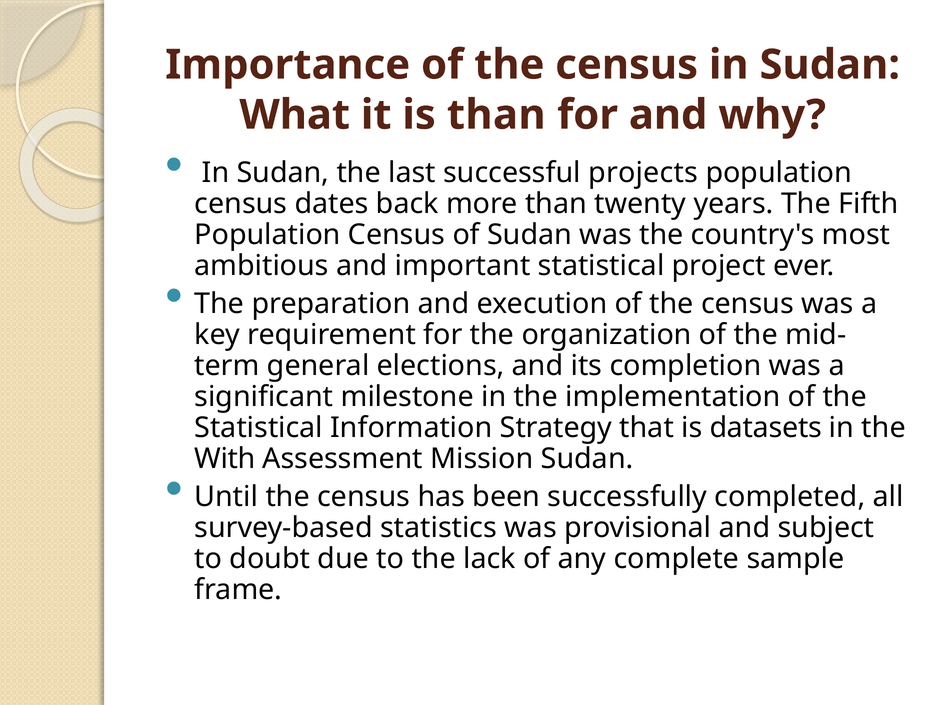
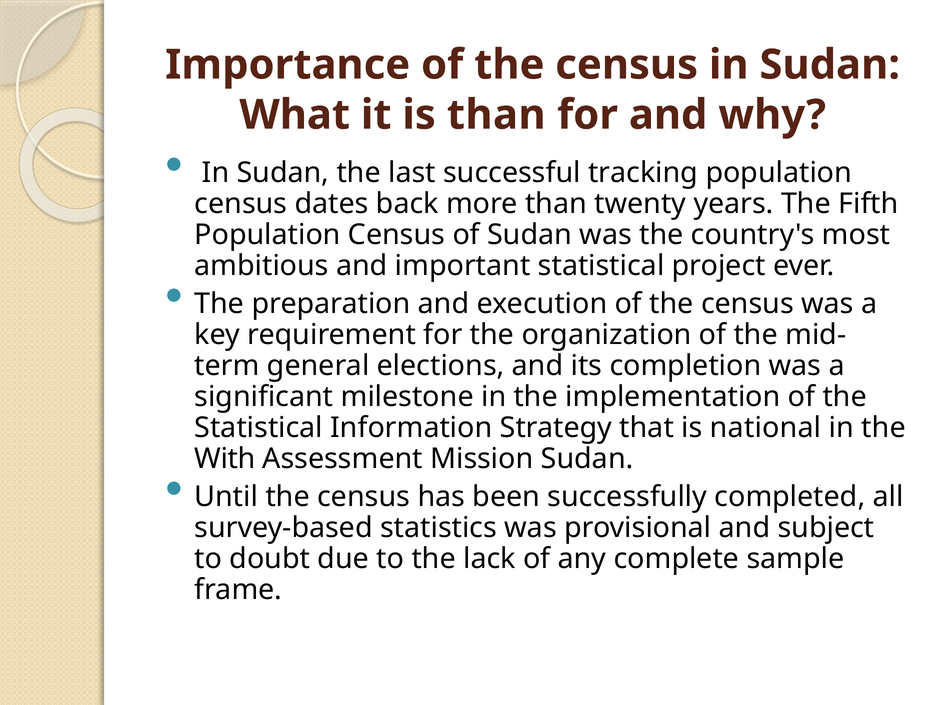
projects: projects -> tracking (643, 173)
datasets: datasets -> national (766, 428)
